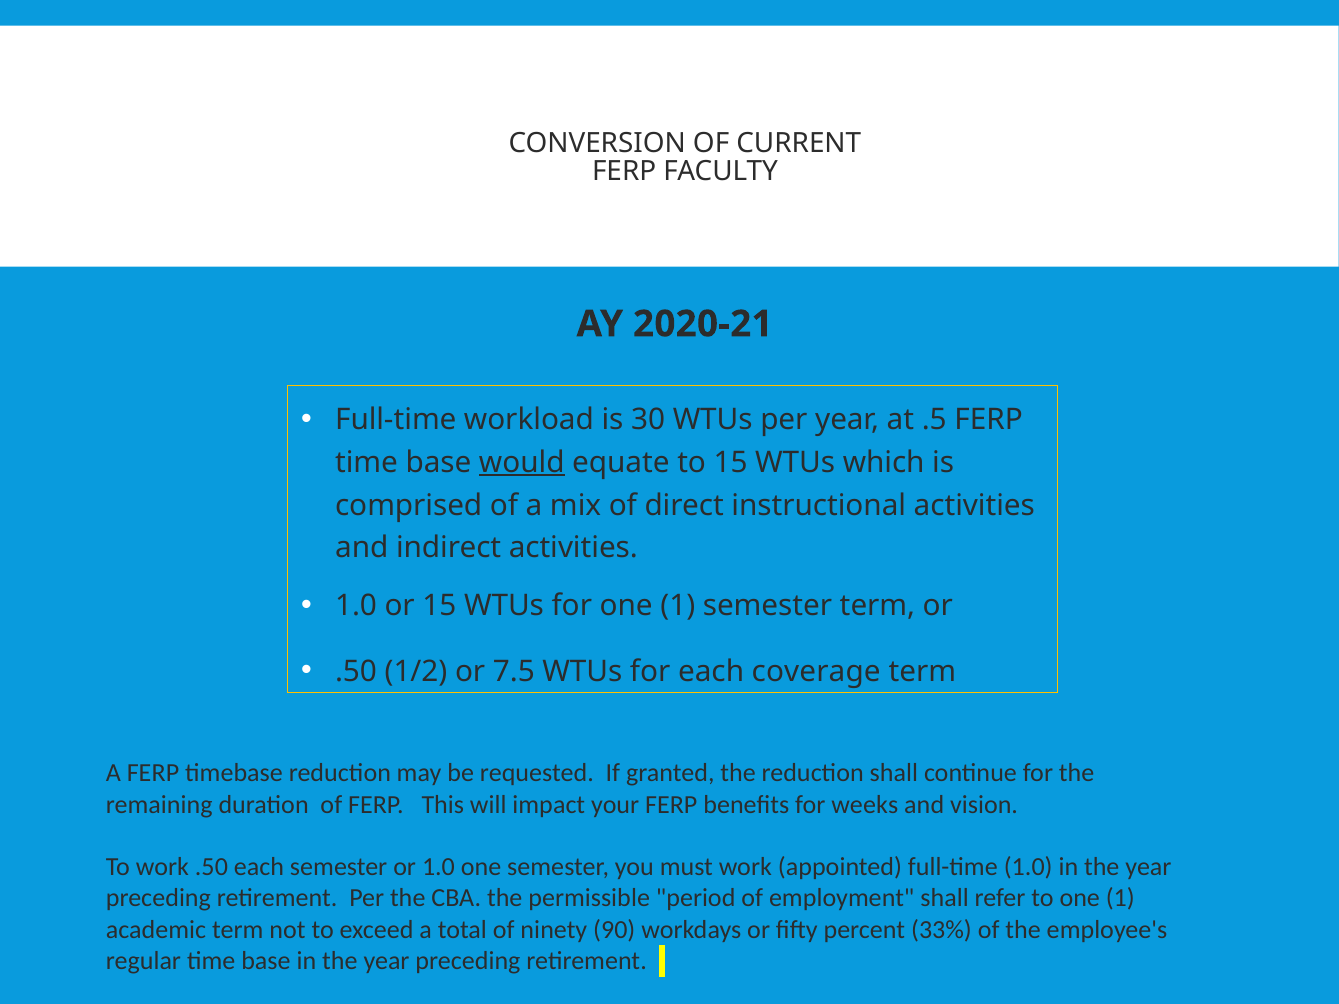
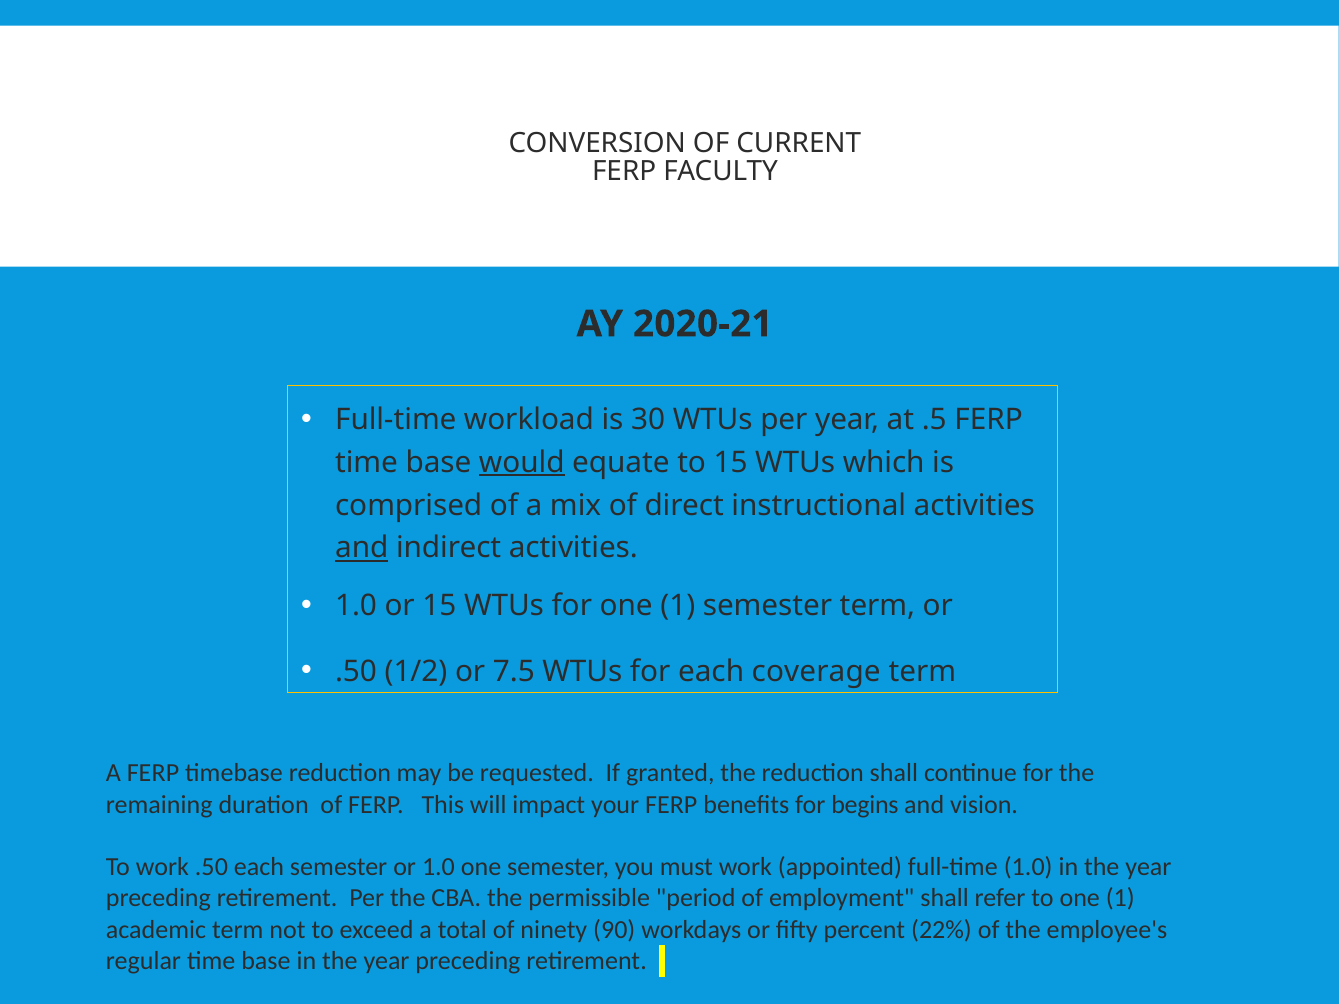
and underline: none -> present (362, 548)
weeks: weeks -> begins (865, 805)
33%: 33% -> 22% (941, 930)
